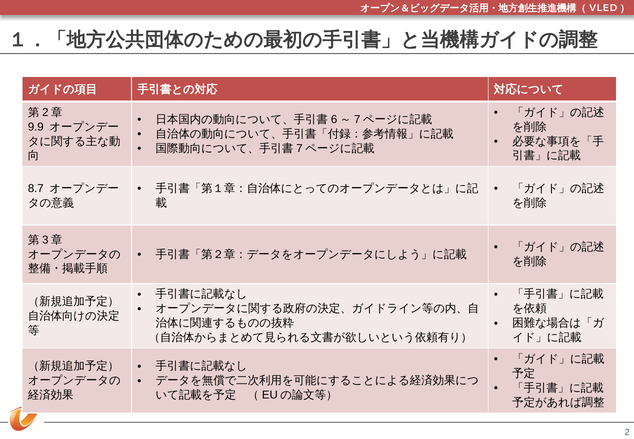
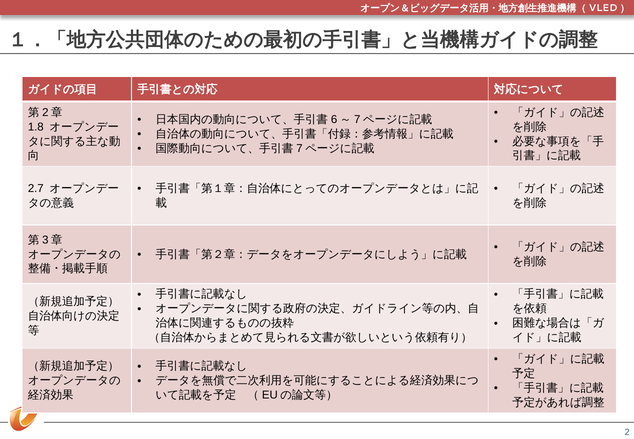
9.9: 9.9 -> 1.8 (36, 127)
8.7: 8.7 -> 2.7 (36, 188)
